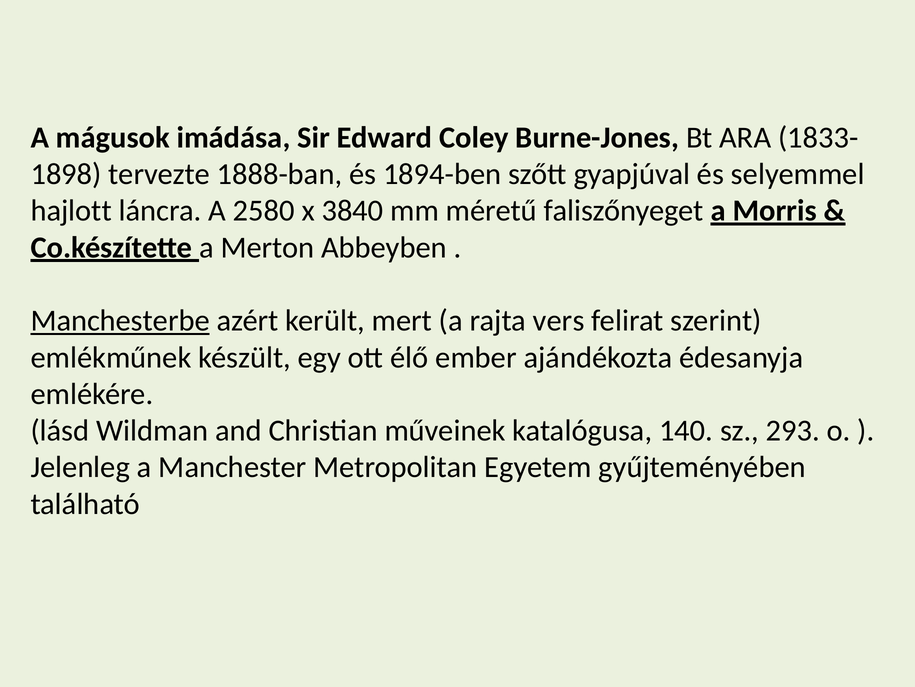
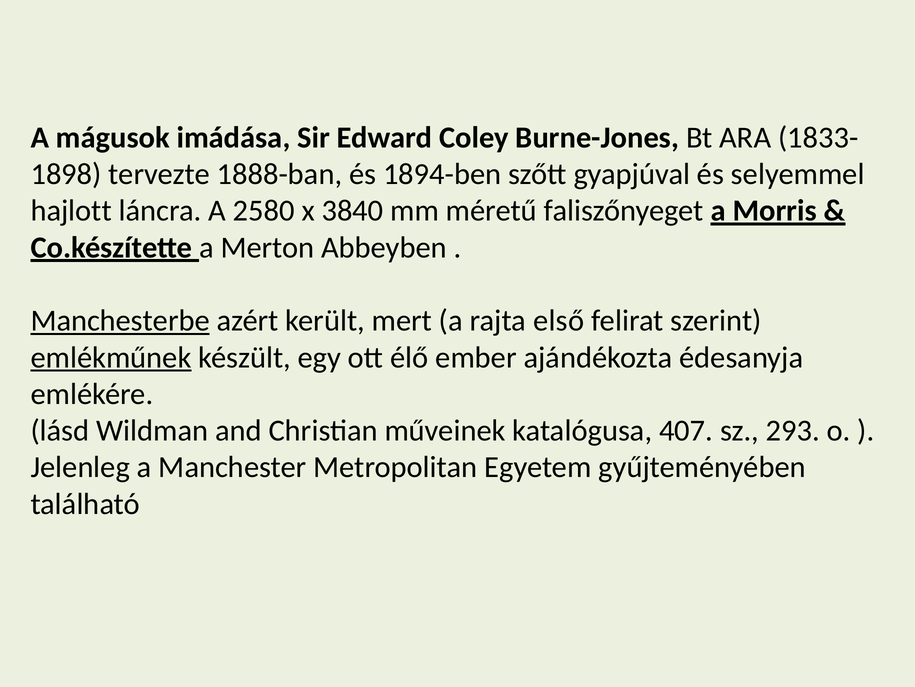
vers: vers -> első (559, 320)
emlékműnek underline: none -> present (111, 357)
140: 140 -> 407 (686, 430)
